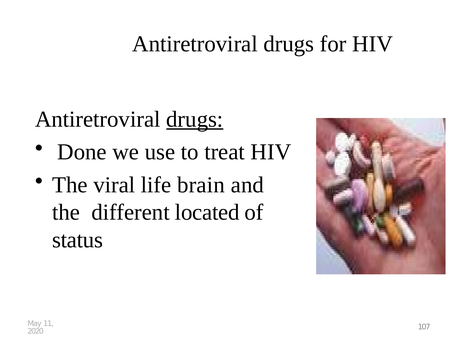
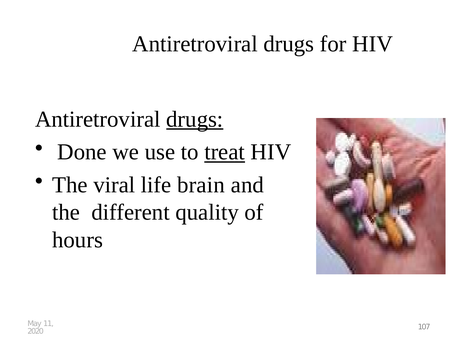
treat underline: none -> present (225, 152)
located: located -> quality (207, 212)
status: status -> hours (78, 240)
